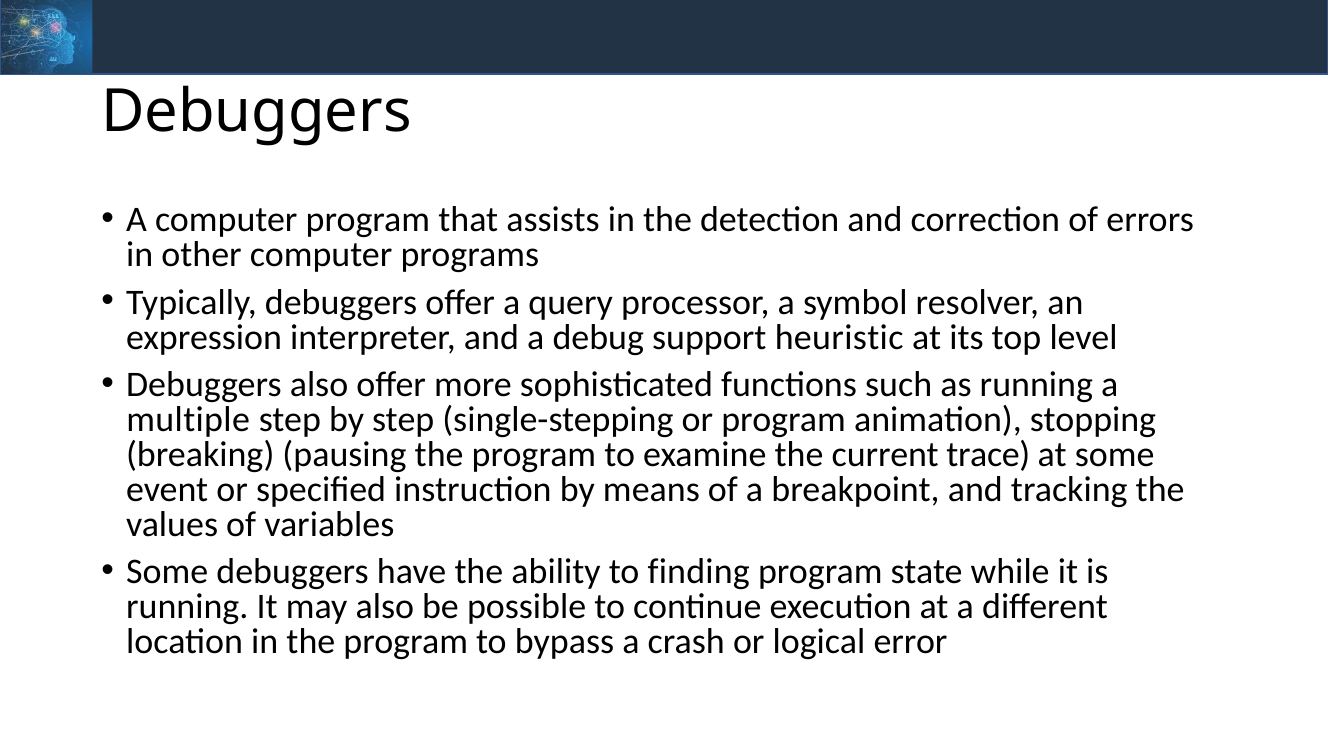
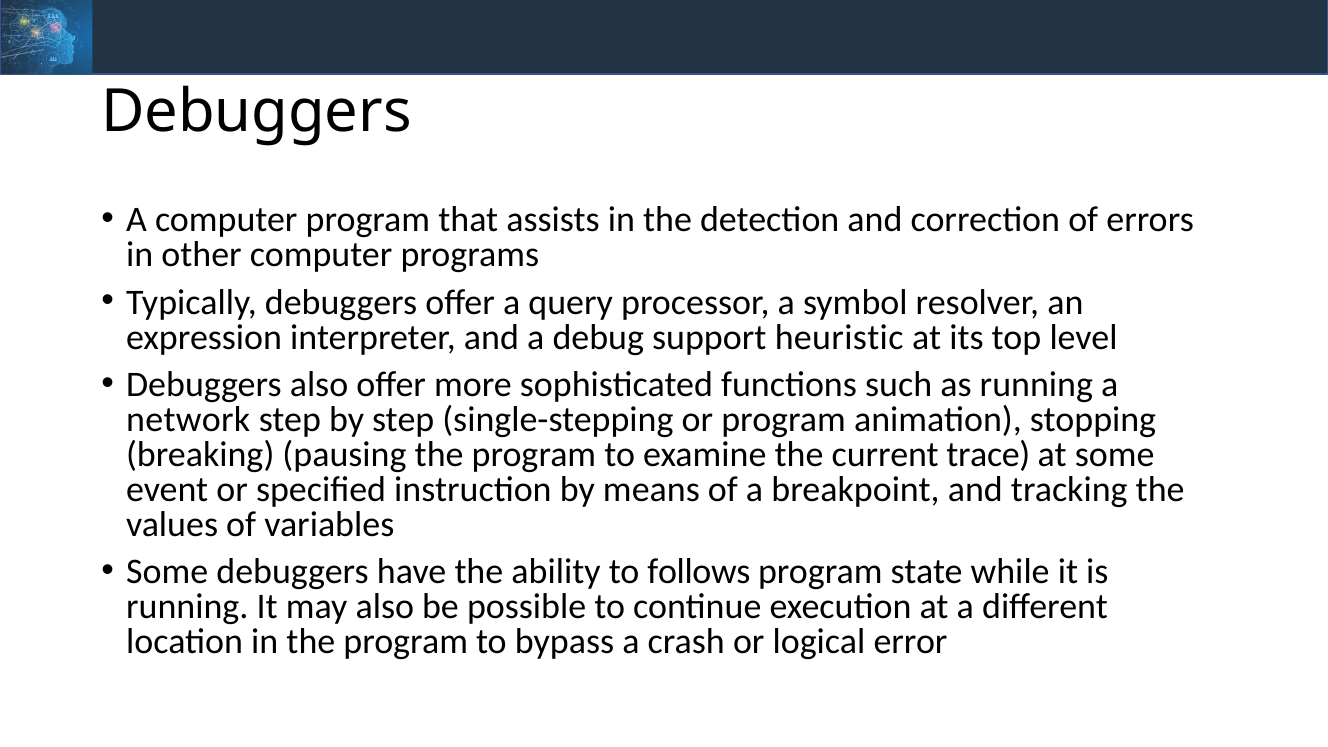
multiple: multiple -> network (188, 420)
finding: finding -> follows (699, 572)
